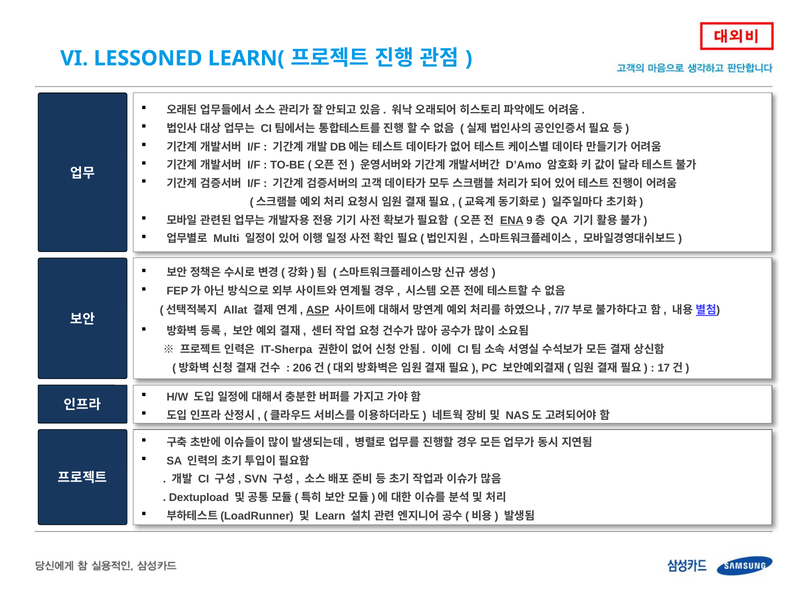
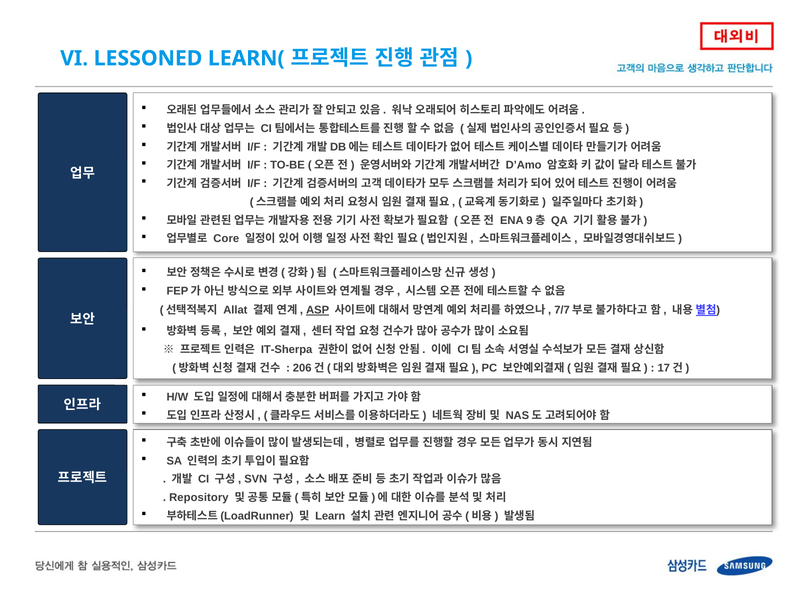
ENA underline: present -> none (512, 220)
Multi: Multi -> Core (226, 239)
Dextupload: Dextupload -> Repository (199, 498)
